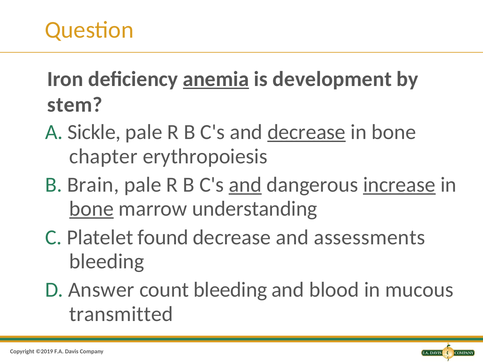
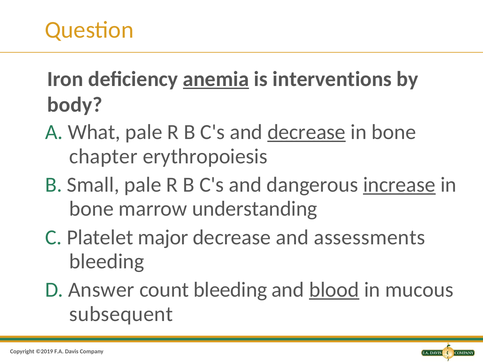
development: development -> interventions (332, 79)
stem: stem -> body (75, 105)
Sickle: Sickle -> What (94, 132)
Brain: Brain -> Small (93, 185)
and underline: present -> none (245, 185)
bone underline: present -> none (91, 209)
found: found -> major (163, 237)
blood underline: none -> present (334, 290)
transmitted: transmitted -> subsequent (121, 314)
